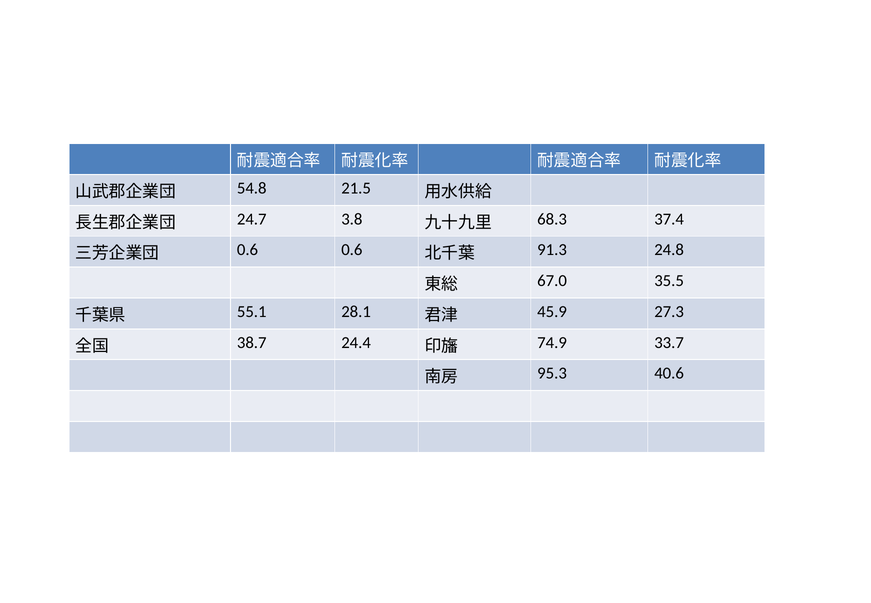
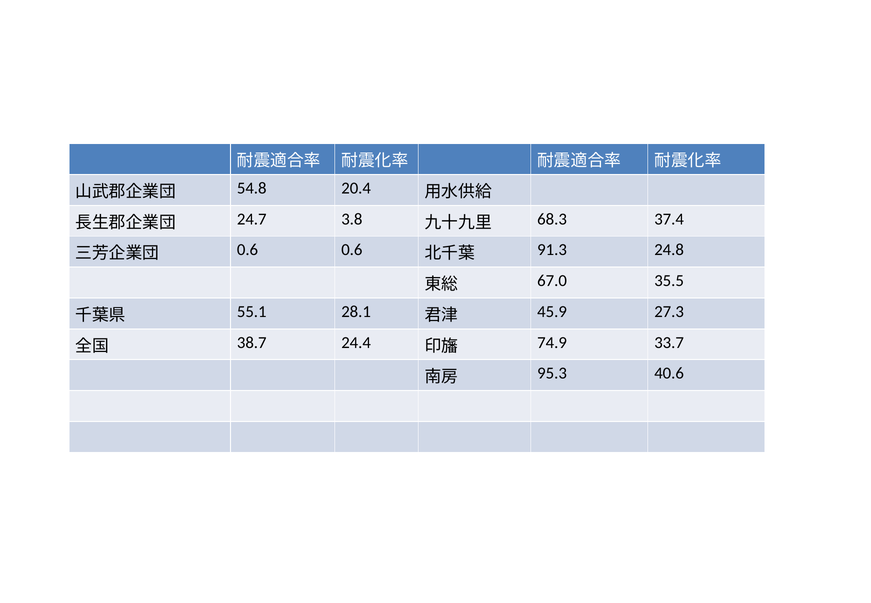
21.5: 21.5 -> 20.4 (356, 188)
